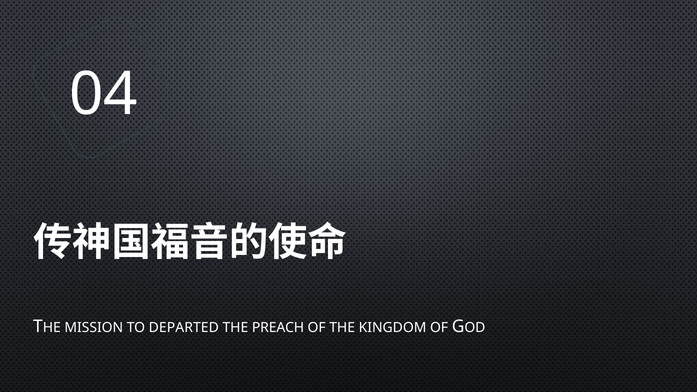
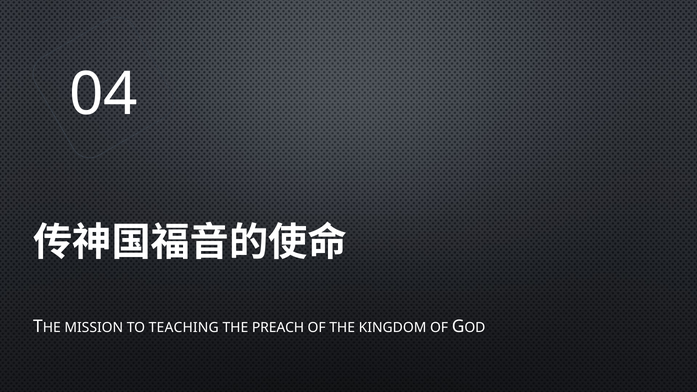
DEPARTED: DEPARTED -> TEACHING (184, 327)
